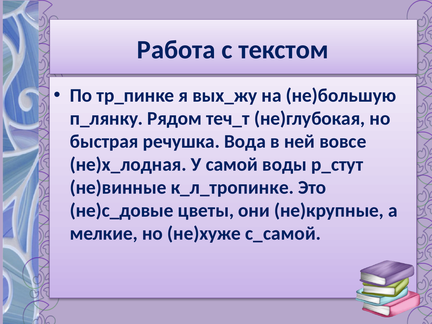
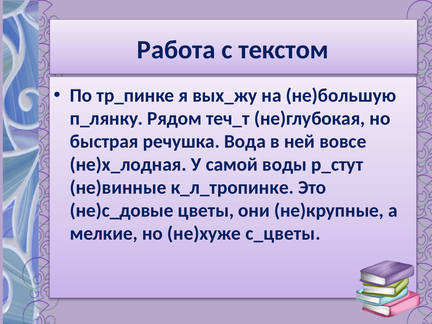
с_самой: с_самой -> с_цветы (283, 234)
